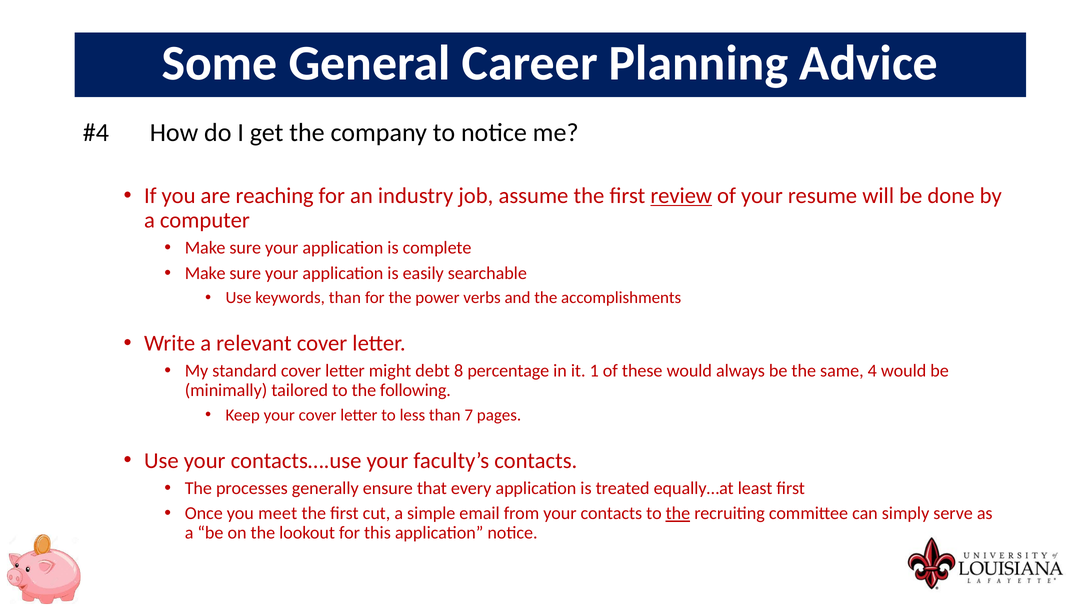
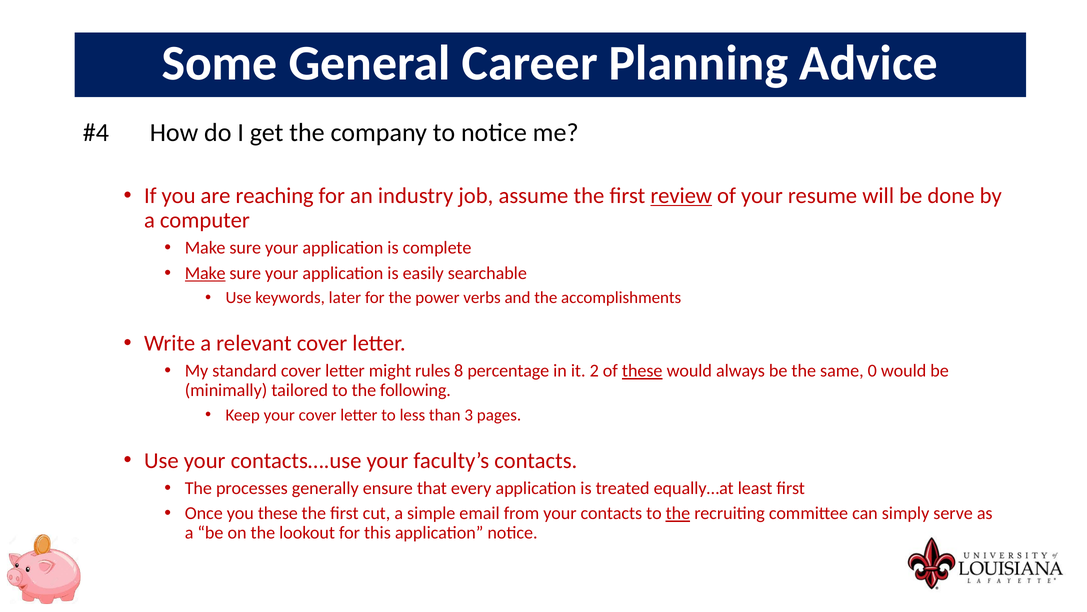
Make underline: none -> present (205, 273)
keywords than: than -> later (345, 298)
debt: debt -> rules (433, 371)
1: 1 -> 2 (594, 371)
these underline: none -> present (642, 371)
4: 4 -> 0 (872, 371)
7: 7 -> 3 (469, 415)
you meet: meet -> these (278, 513)
